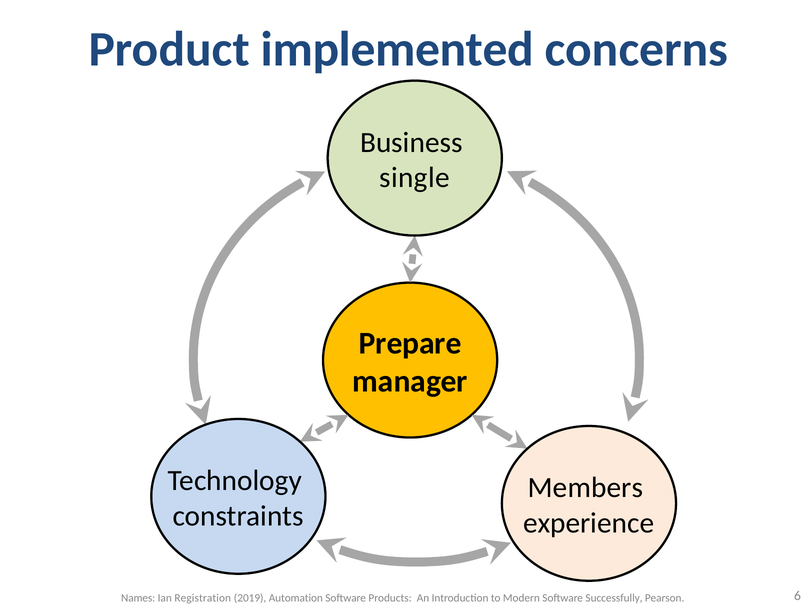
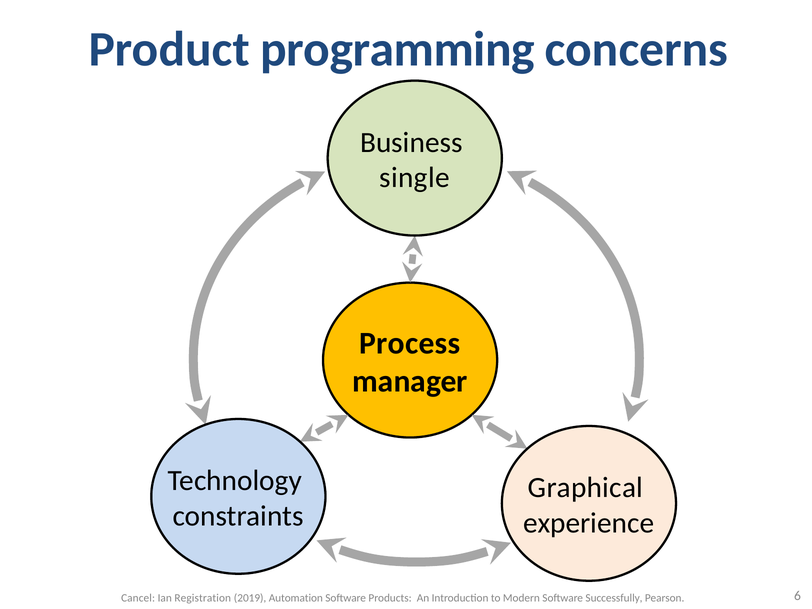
implemented: implemented -> programming (397, 49)
Prepare: Prepare -> Process (410, 343)
Members: Members -> Graphical (585, 488)
Names: Names -> Cancel (138, 598)
